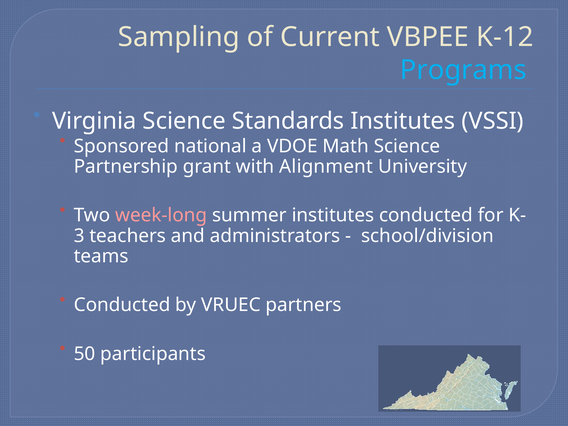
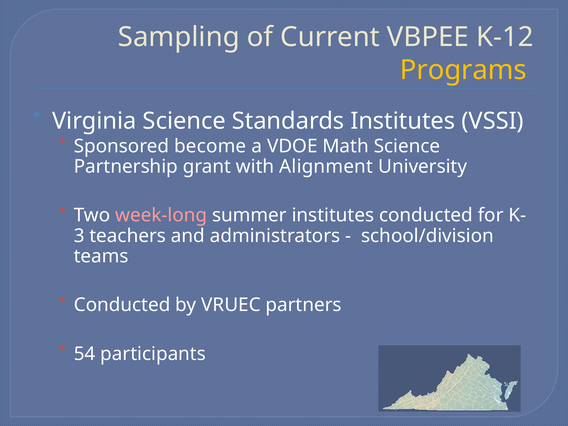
Programs colour: light blue -> yellow (463, 70)
national: national -> become (210, 146)
50: 50 -> 54 (85, 354)
